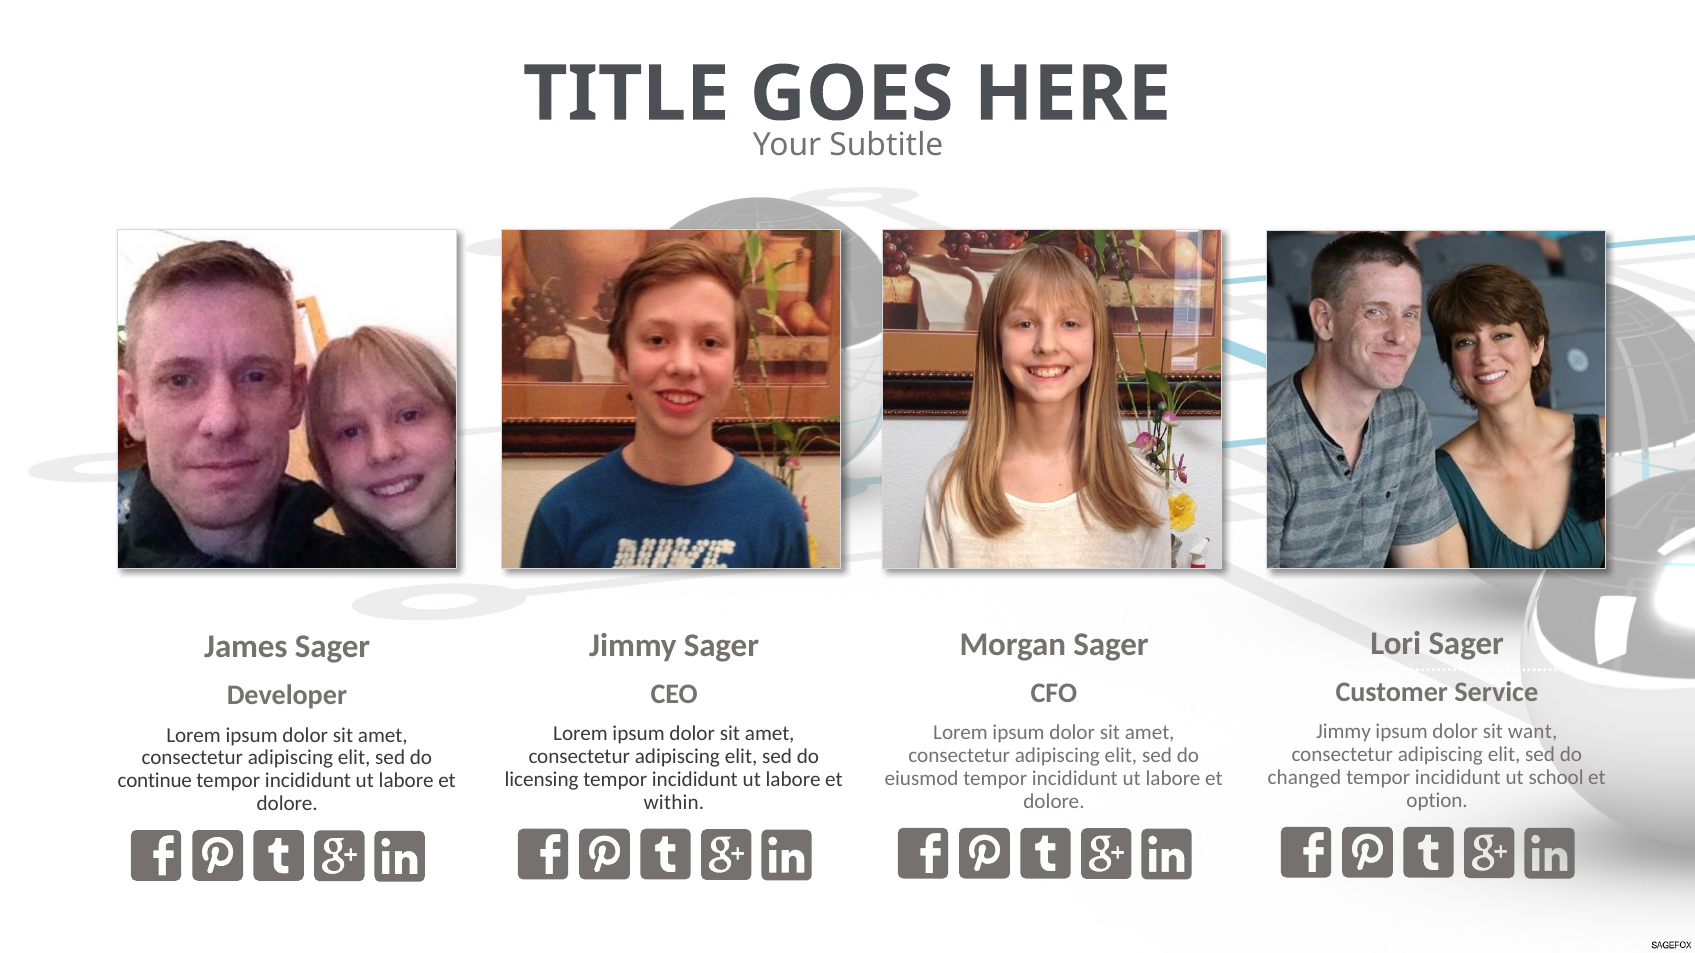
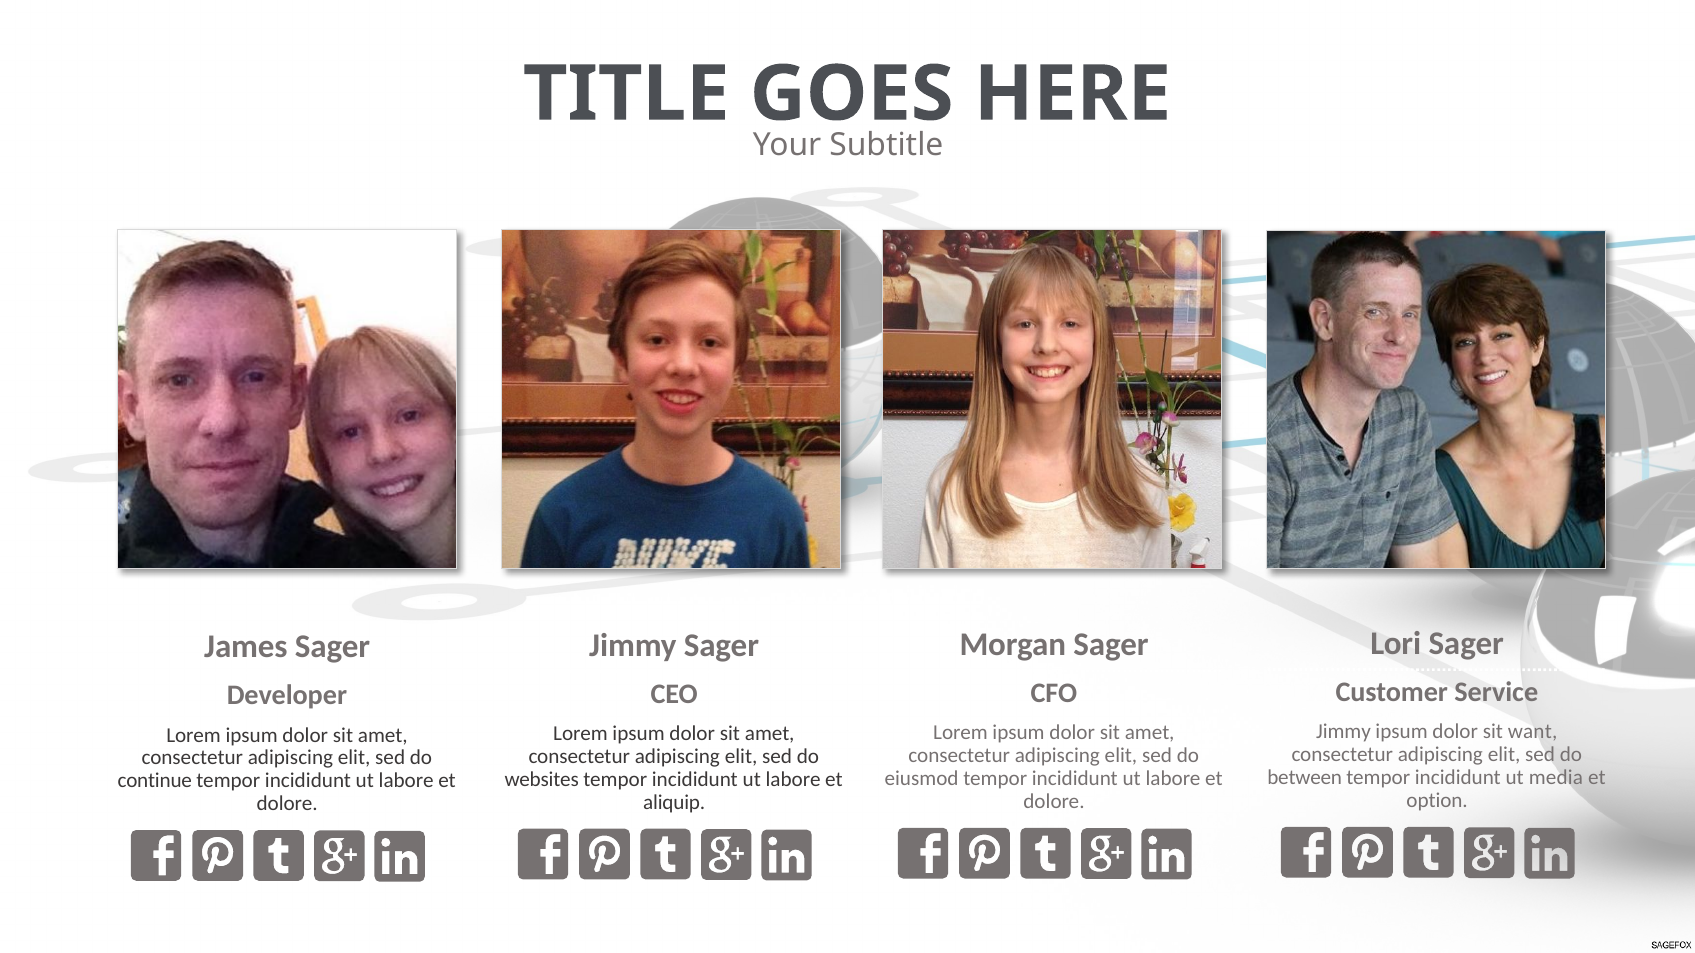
changed: changed -> between (1305, 778)
school: school -> media (1556, 778)
licensing: licensing -> websites (542, 780)
within: within -> aliquip (674, 803)
